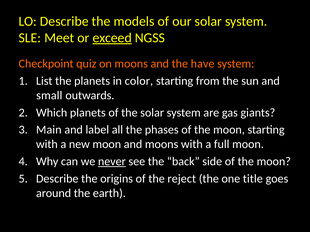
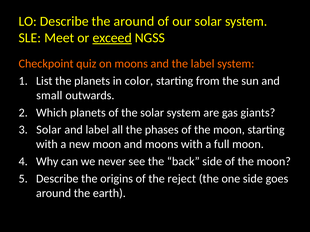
the models: models -> around (134, 21)
the have: have -> label (203, 64)
Main: Main -> Solar (49, 130)
never underline: present -> none (112, 162)
one title: title -> side (253, 179)
